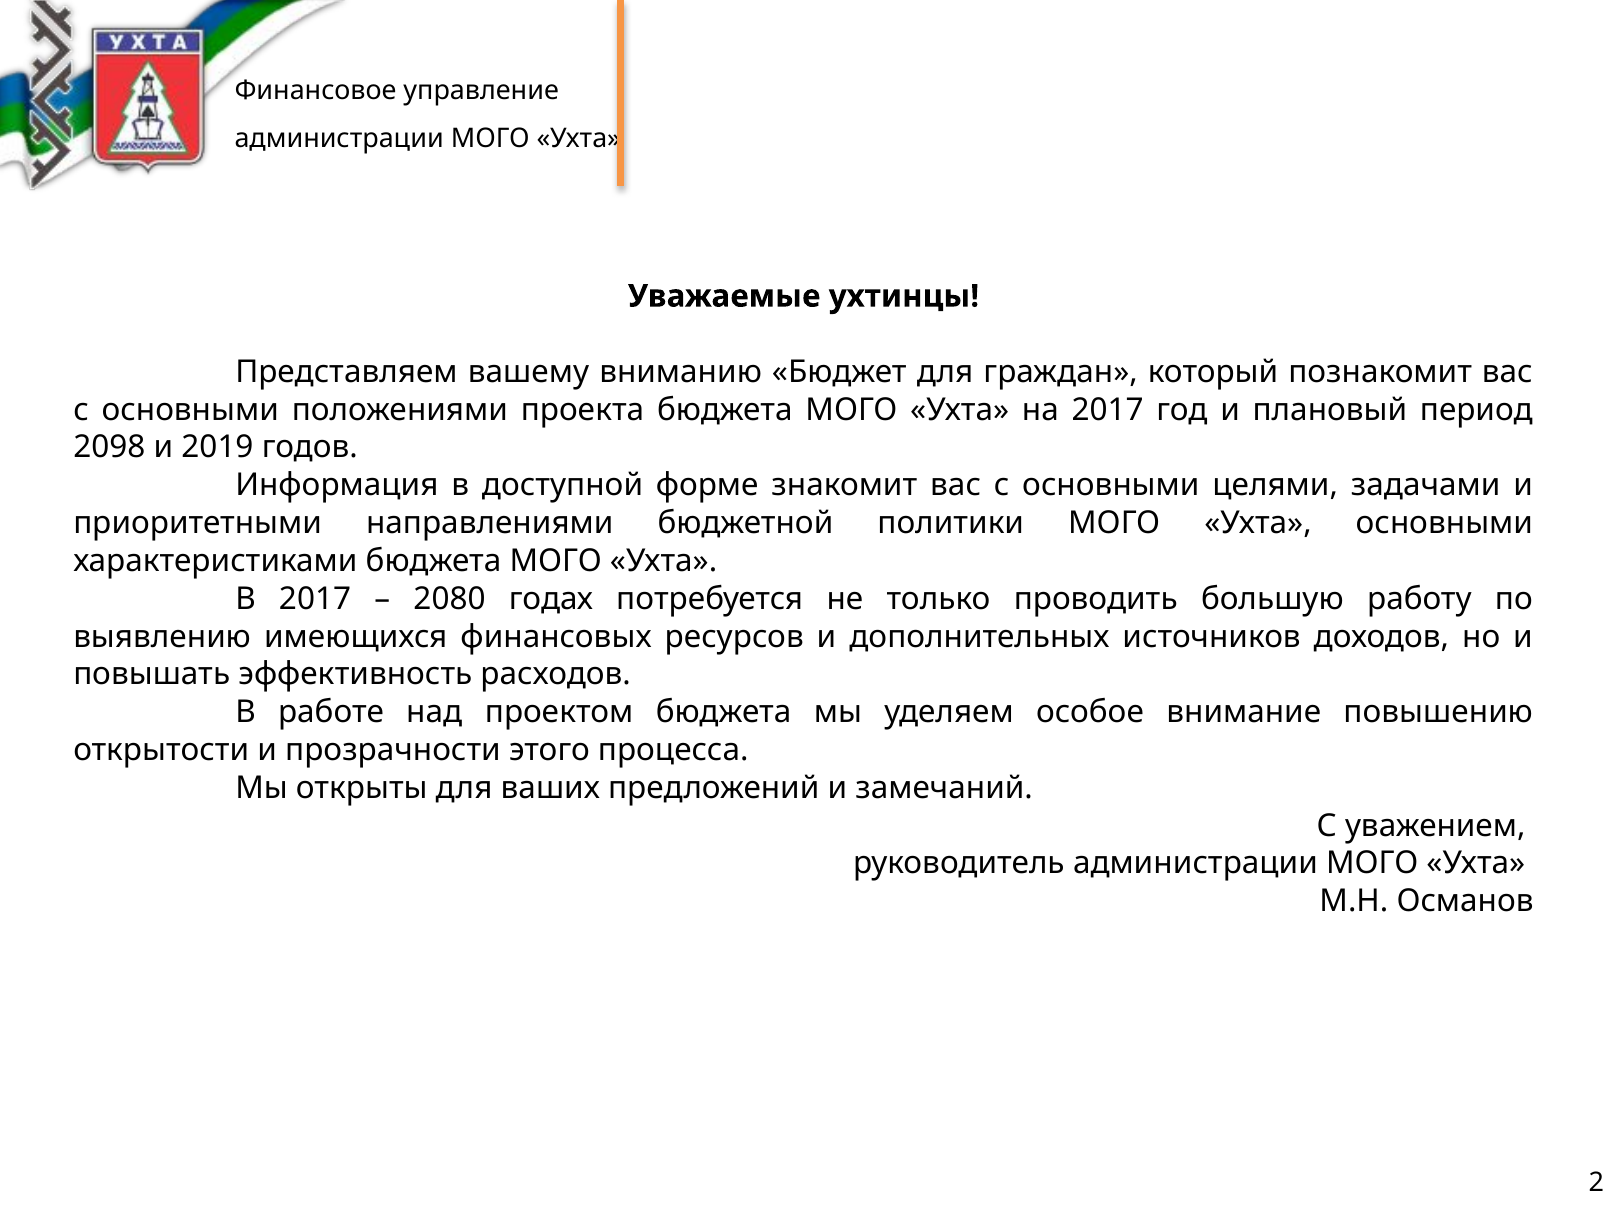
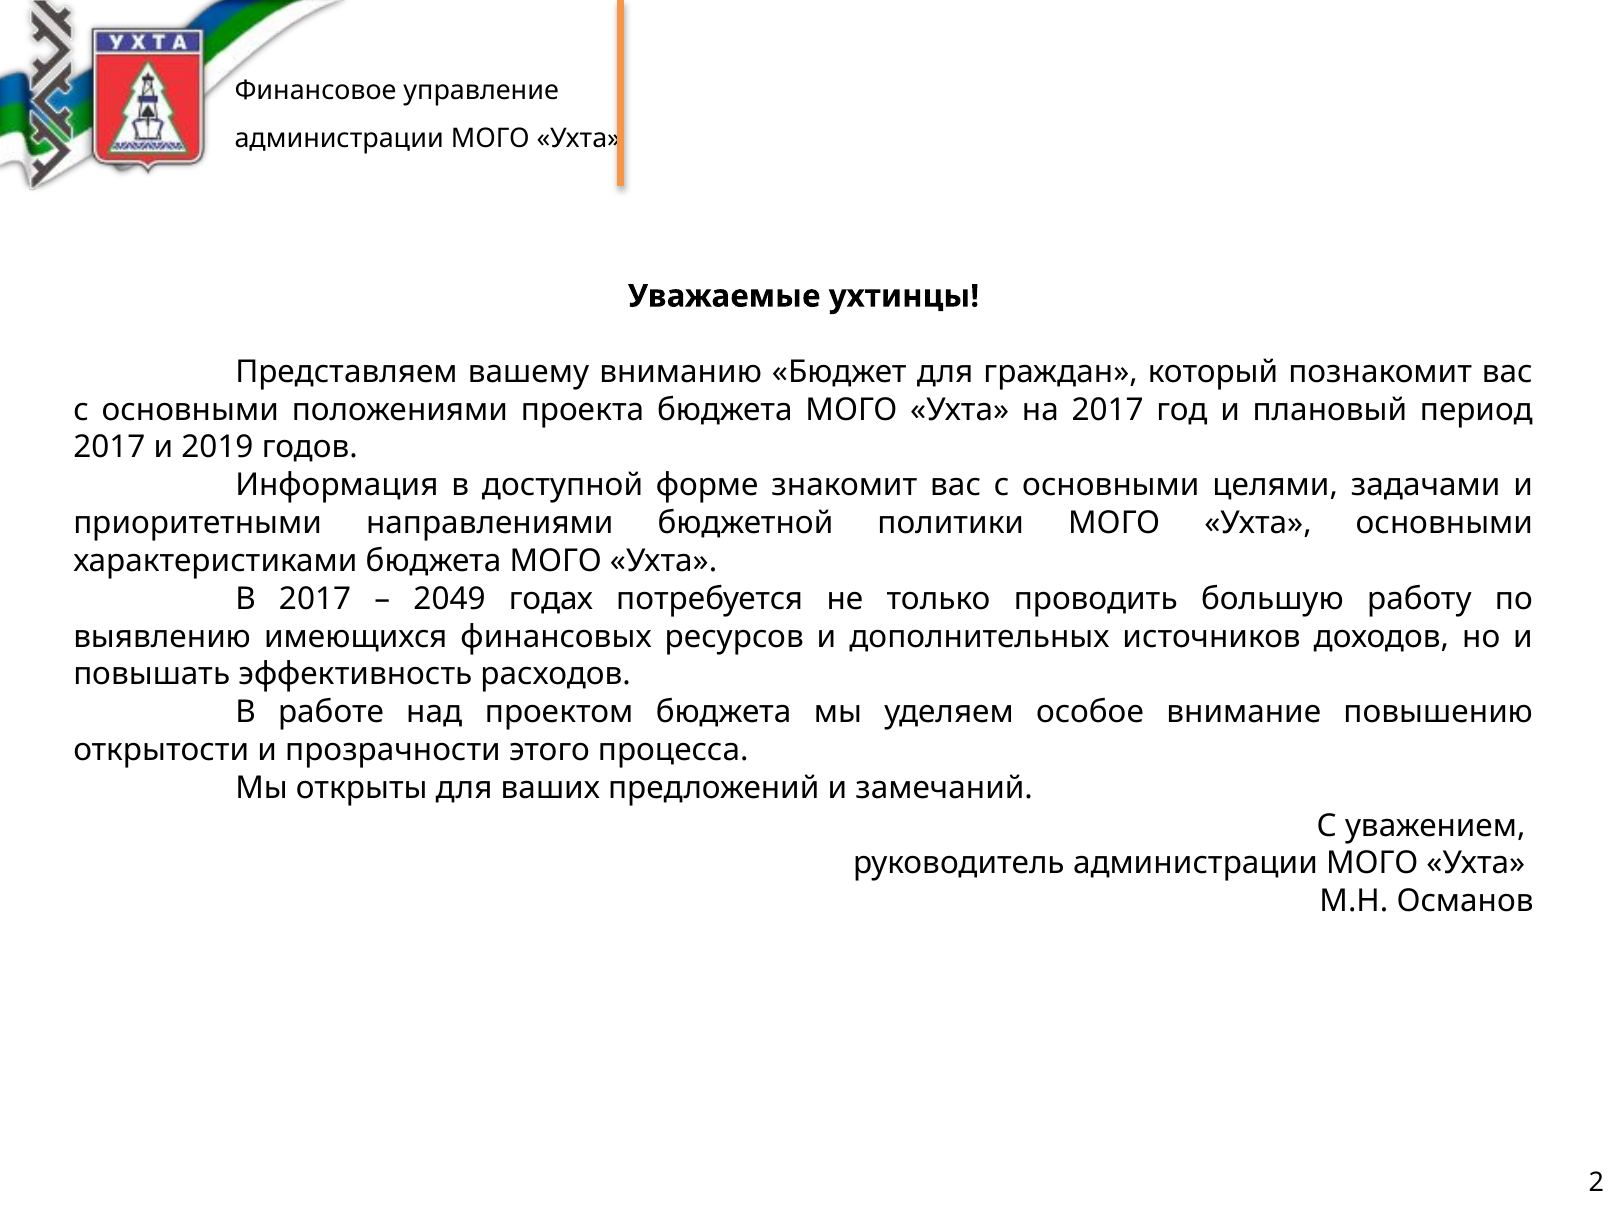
2098: 2098 -> 2017 (109, 448)
2080: 2080 -> 2049 (450, 599)
